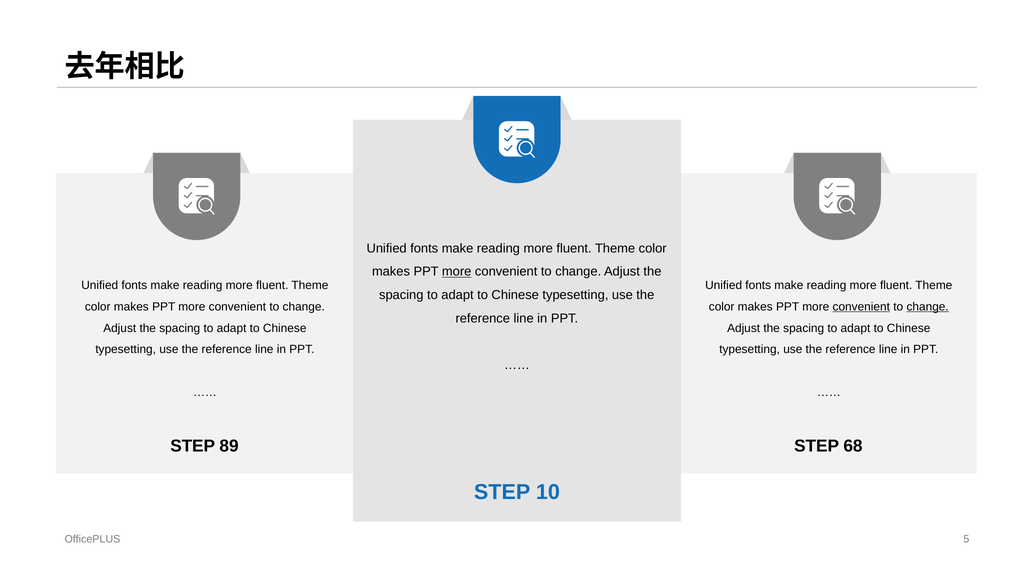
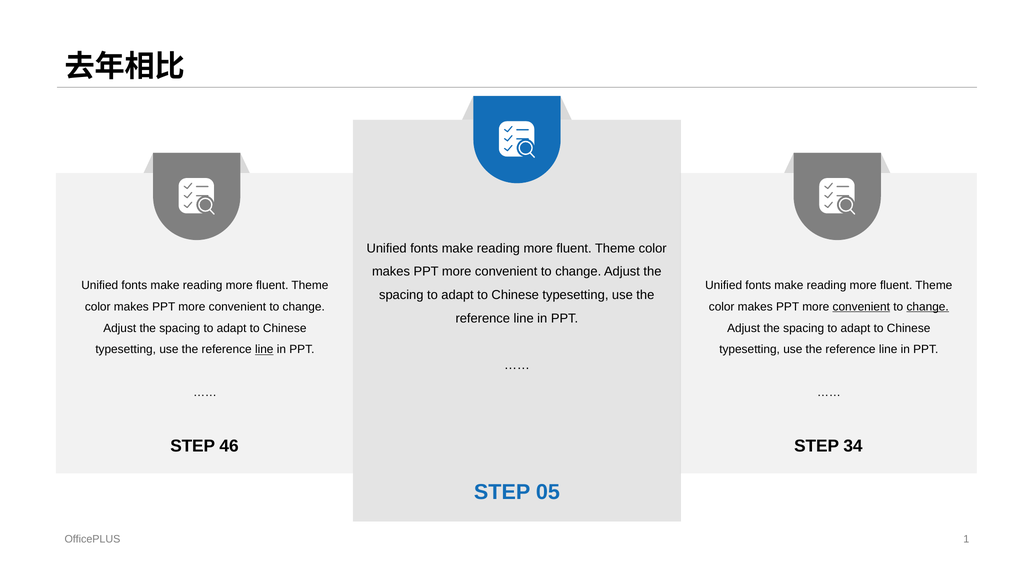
more underline: present -> none (457, 272)
line underline: none -> present (264, 349)
89: 89 -> 46 (229, 446)
68: 68 -> 34 (853, 446)
10: 10 -> 05 (548, 492)
5: 5 -> 1 (966, 539)
